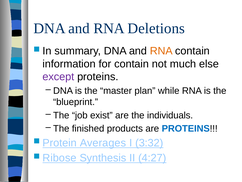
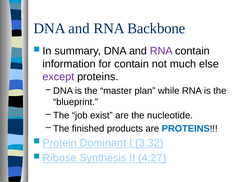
Deletions: Deletions -> Backbone (156, 28)
RNA colour: orange -> purple (161, 51)
individuals: individuals -> nucleotide (170, 115)
Averages: Averages -> Dominant (103, 143)
